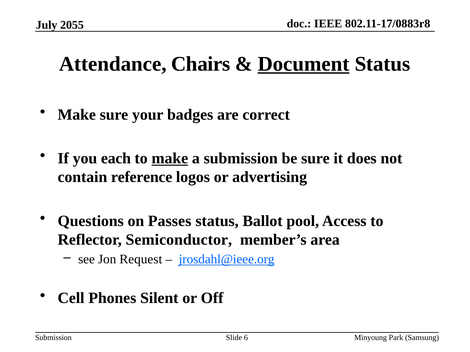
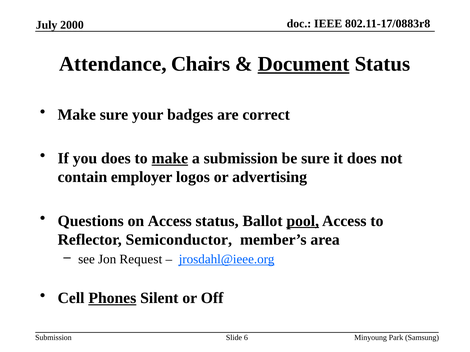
2055: 2055 -> 2000 (72, 25)
you each: each -> does (116, 159)
reference: reference -> employer (142, 177)
on Passes: Passes -> Access (170, 221)
pool underline: none -> present (303, 221)
Phones underline: none -> present (112, 298)
